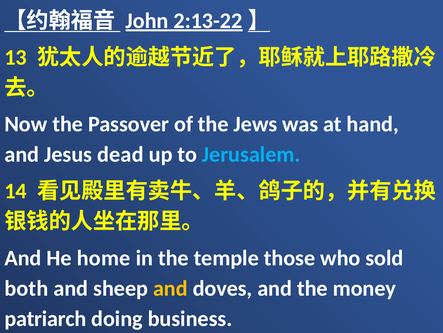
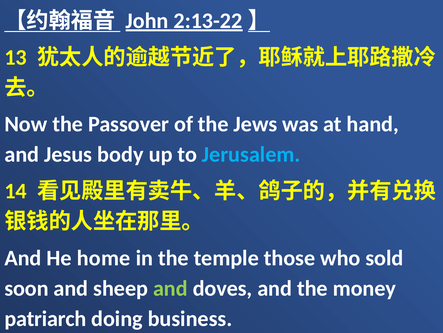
dead: dead -> body (120, 154)
both: both -> soon (27, 288)
and colour: yellow -> light green (170, 288)
